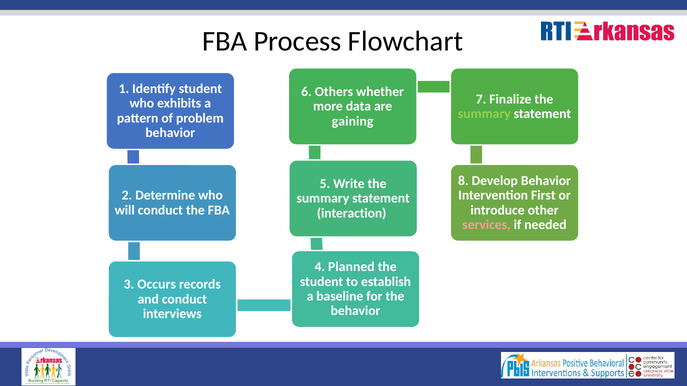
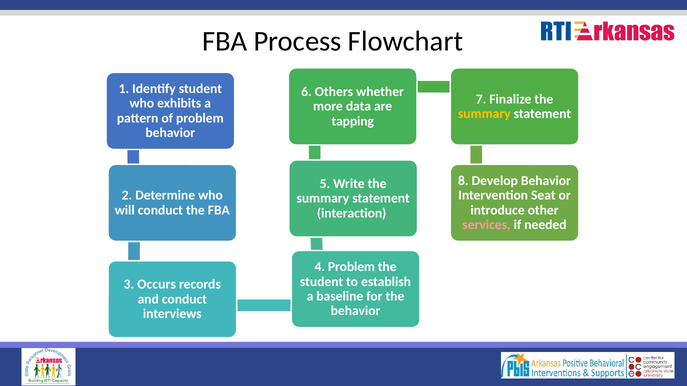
summary colour: light green -> yellow (484, 114)
gaining: gaining -> tapping (353, 121)
First: First -> Seat (543, 196)
4 Planned: Planned -> Problem (351, 267)
